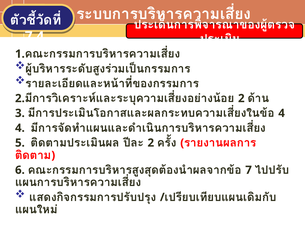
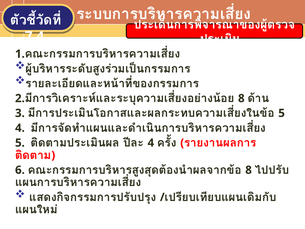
2: 2 -> 8 (241, 98)
4: 4 -> 5 (282, 113)
2: 2 -> 4 (151, 143)
7: 7 -> 8 (249, 170)
